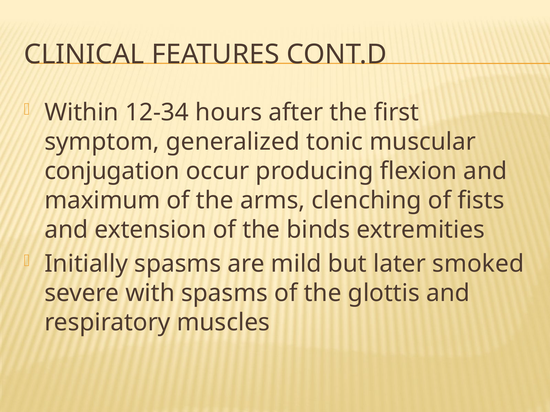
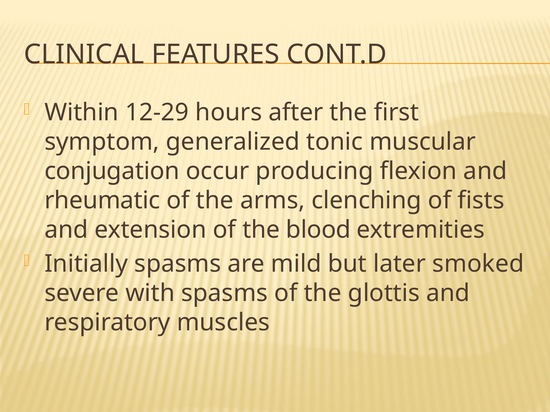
12-34: 12-34 -> 12-29 (157, 113)
maximum: maximum -> rheumatic (102, 201)
binds: binds -> blood (318, 230)
